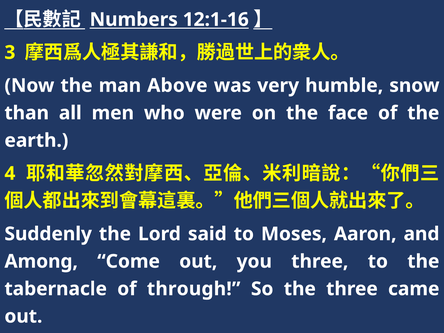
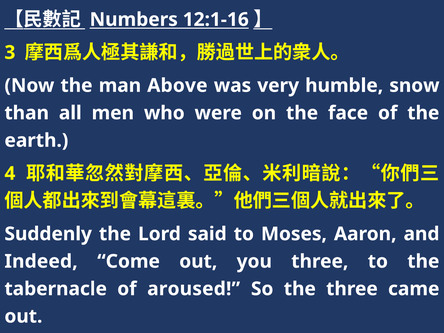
Among: Among -> Indeed (41, 261)
through: through -> aroused (194, 289)
